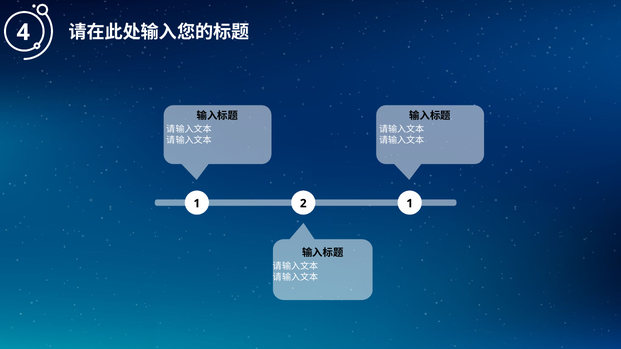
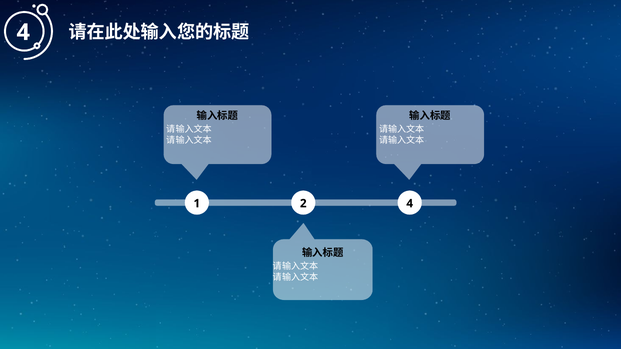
2 1: 1 -> 4 (410, 204)
